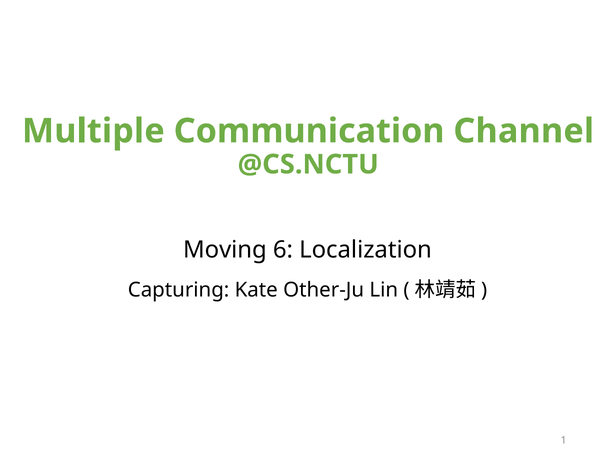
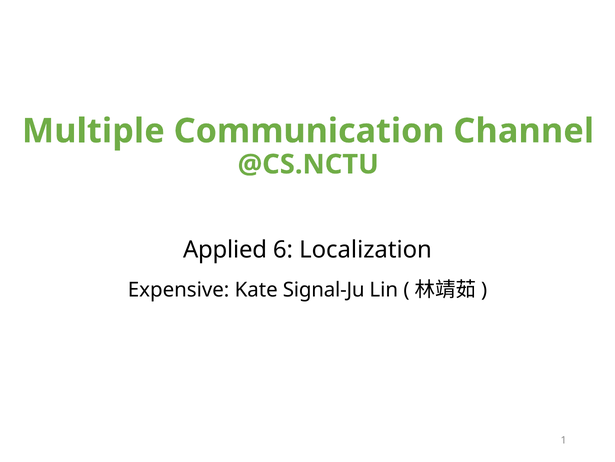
Moving: Moving -> Applied (225, 250)
Capturing: Capturing -> Expensive (179, 290)
Other-Ju: Other-Ju -> Signal-Ju (324, 290)
